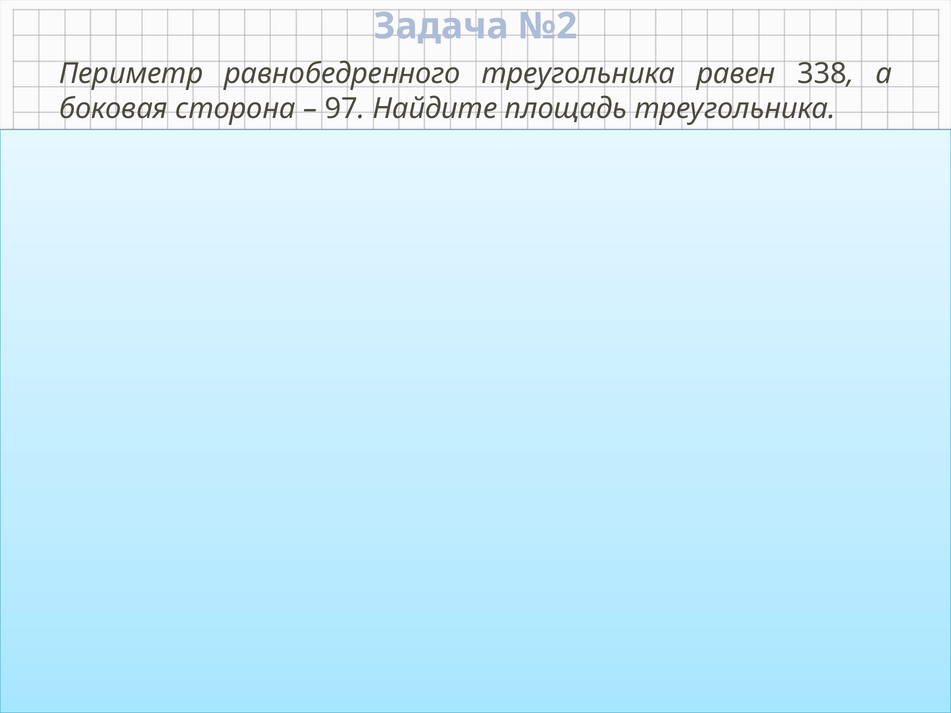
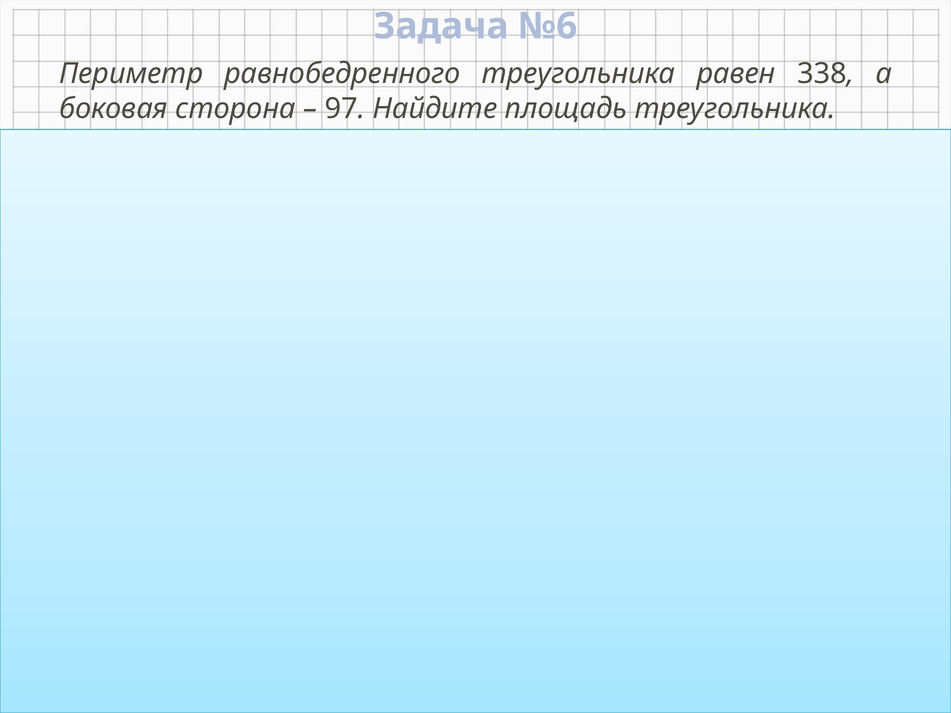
№2: №2 -> №6 (548, 26)
